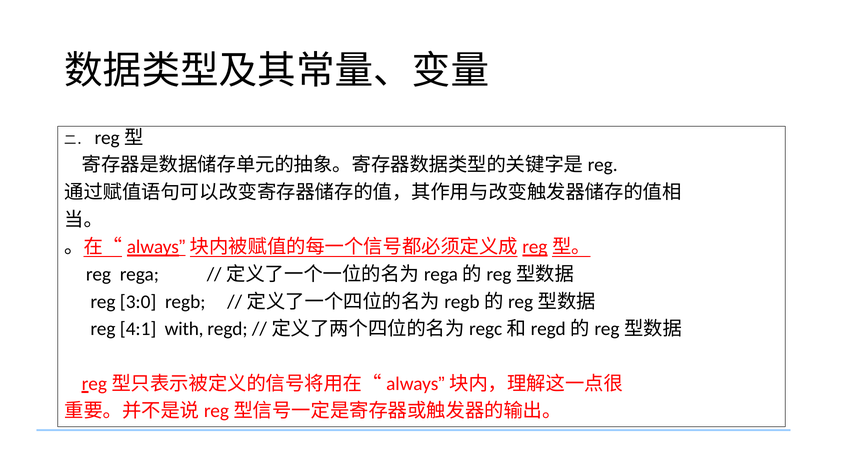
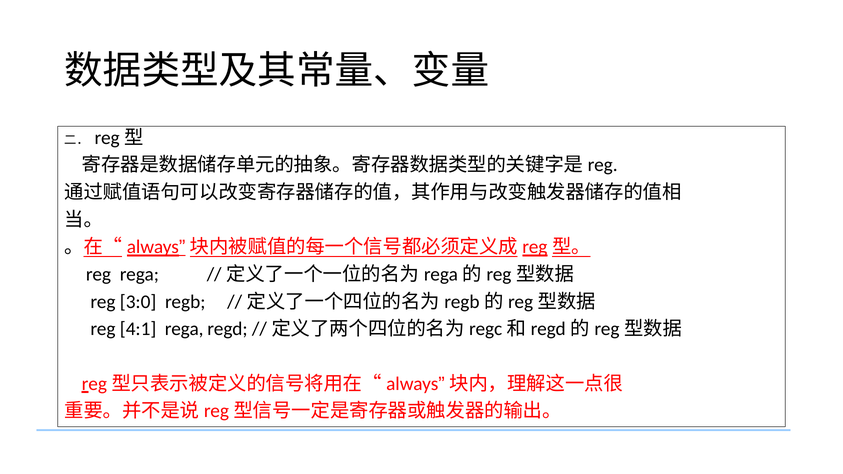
4:1 with: with -> rega (184, 329)
